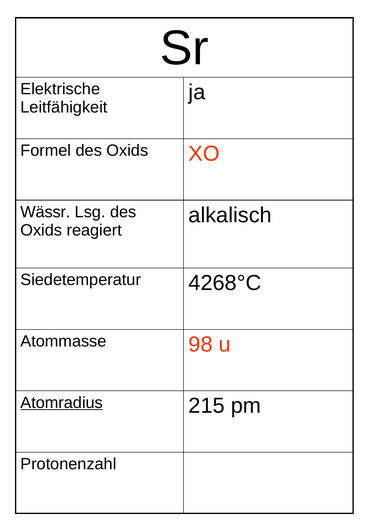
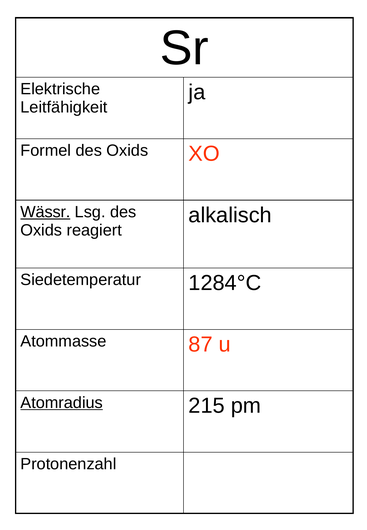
Wässr underline: none -> present (45, 212)
4268°C: 4268°C -> 1284°C (225, 283)
98: 98 -> 87 (201, 344)
